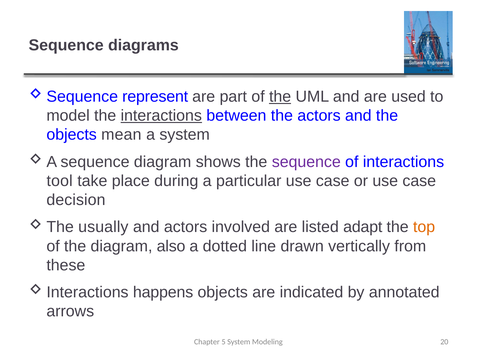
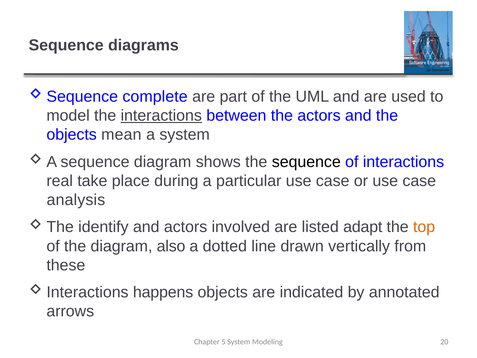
represent: represent -> complete (155, 96)
the underline: present -> none (280, 96)
sequence colour: purple -> black (306, 162)
tool: tool -> real (60, 181)
decision: decision -> analysis (76, 200)
usually: usually -> identify (103, 227)
